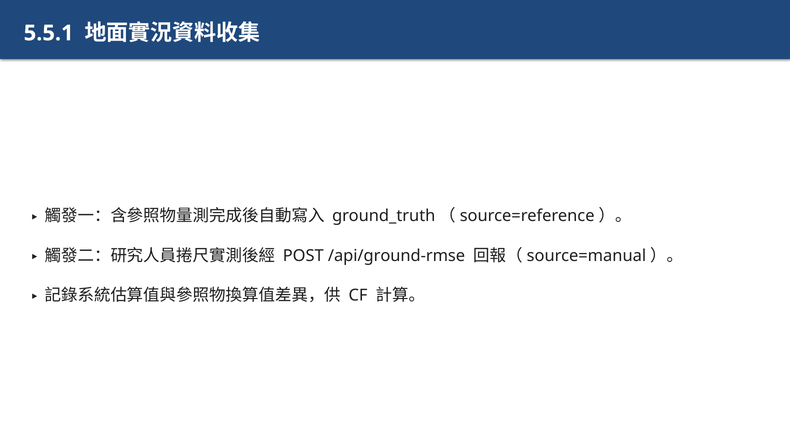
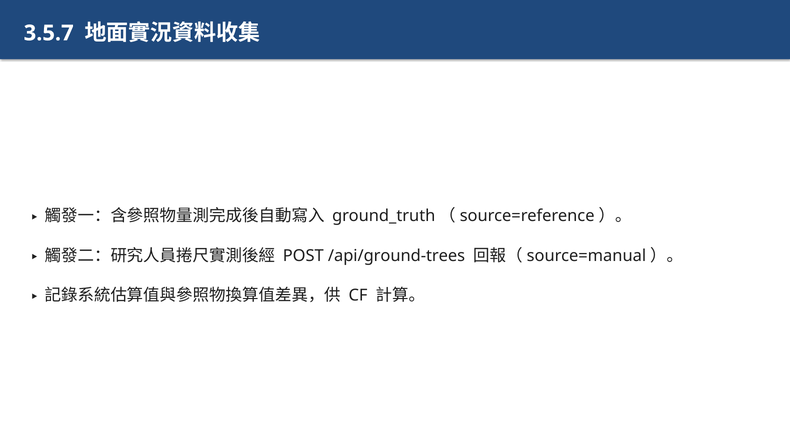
5.5.1: 5.5.1 -> 3.5.7 (49, 33)
/api/ground-rmse: /api/ground-rmse -> /api/ground-trees (397, 256)
